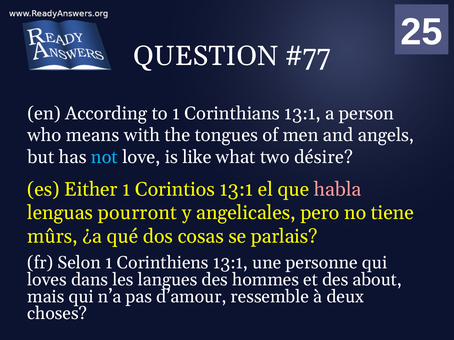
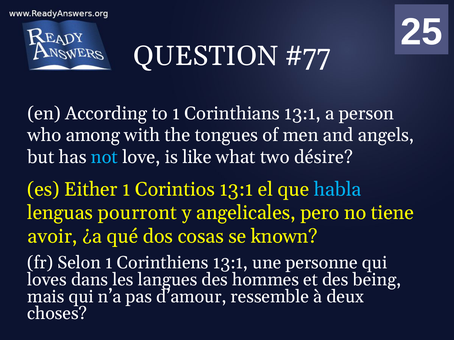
means: means -> among (93, 135)
habla colour: pink -> light blue (338, 190)
mûrs: mûrs -> avoir (52, 237)
parlais: parlais -> known (284, 237)
about: about -> being (377, 280)
